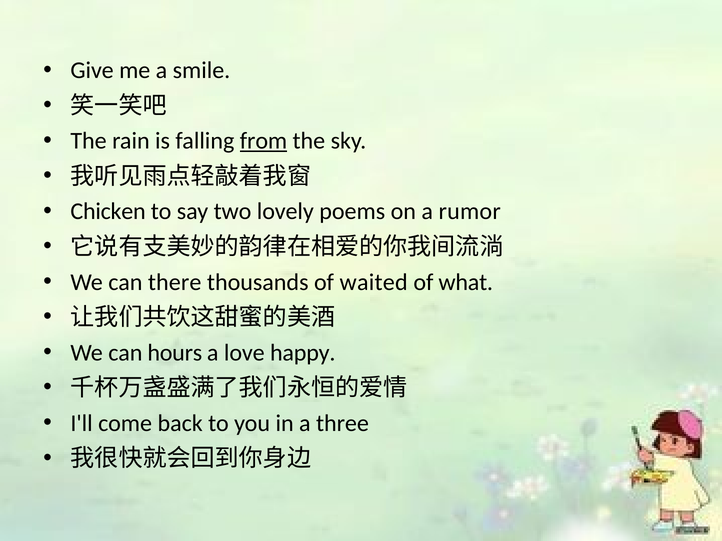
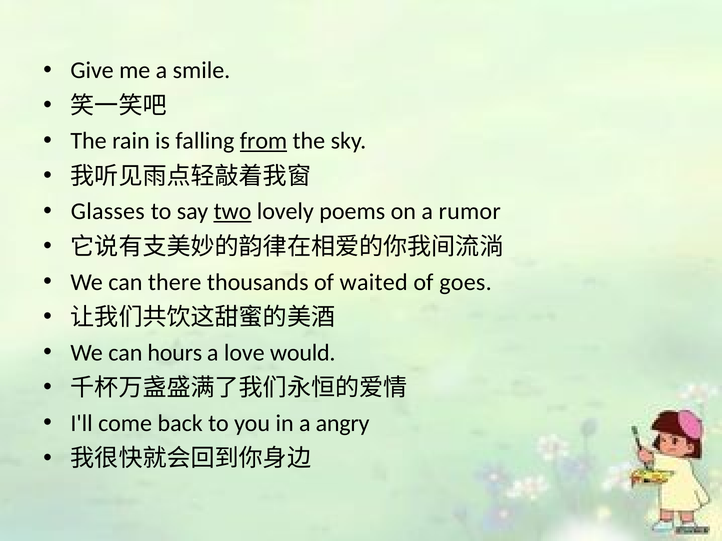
Chicken: Chicken -> Glasses (108, 212)
two underline: none -> present (233, 212)
what: what -> goes (466, 282)
happy: happy -> would (303, 353)
three: three -> angry (343, 424)
